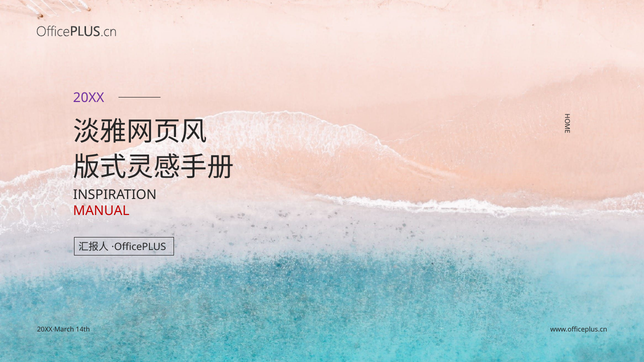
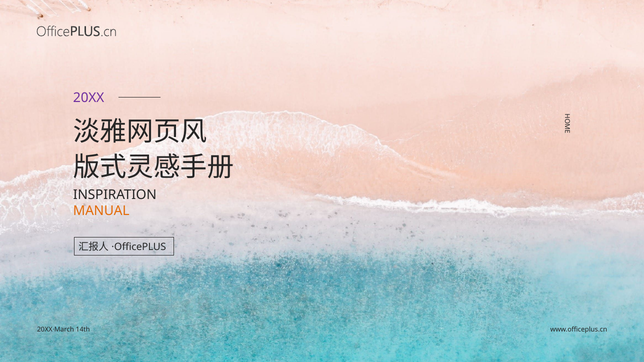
MANUAL colour: red -> orange (101, 211)
